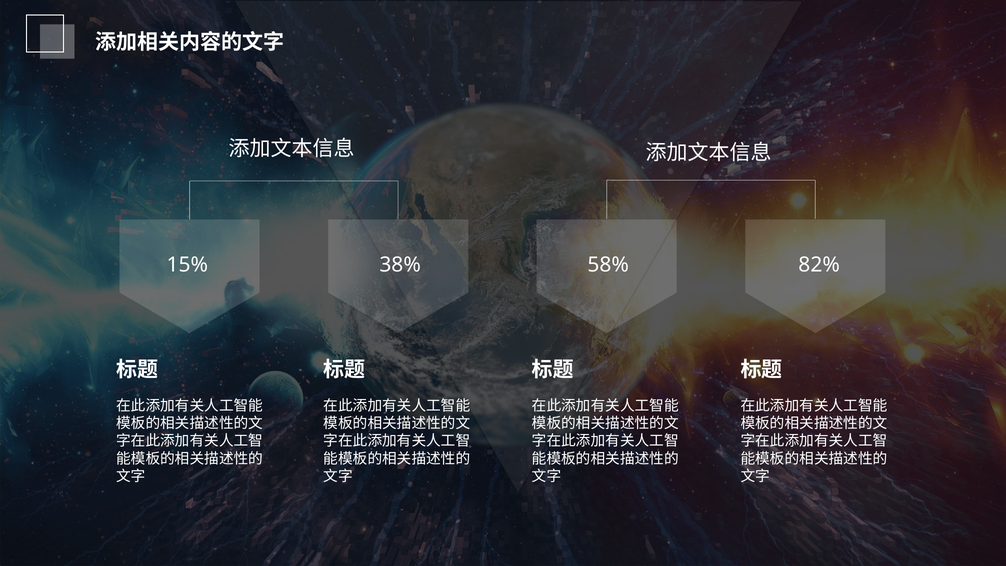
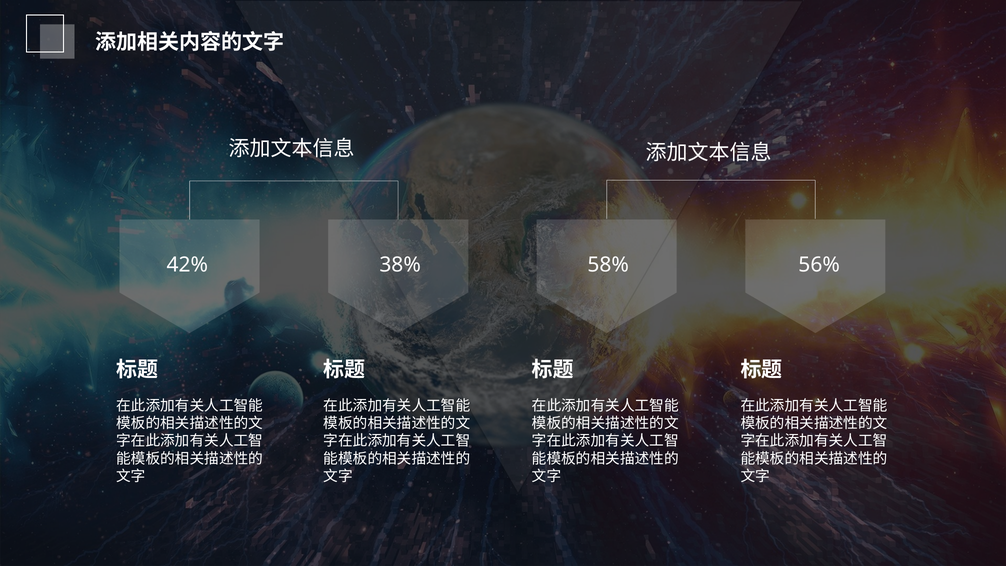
15%: 15% -> 42% (187, 265)
82%: 82% -> 56% (819, 265)
